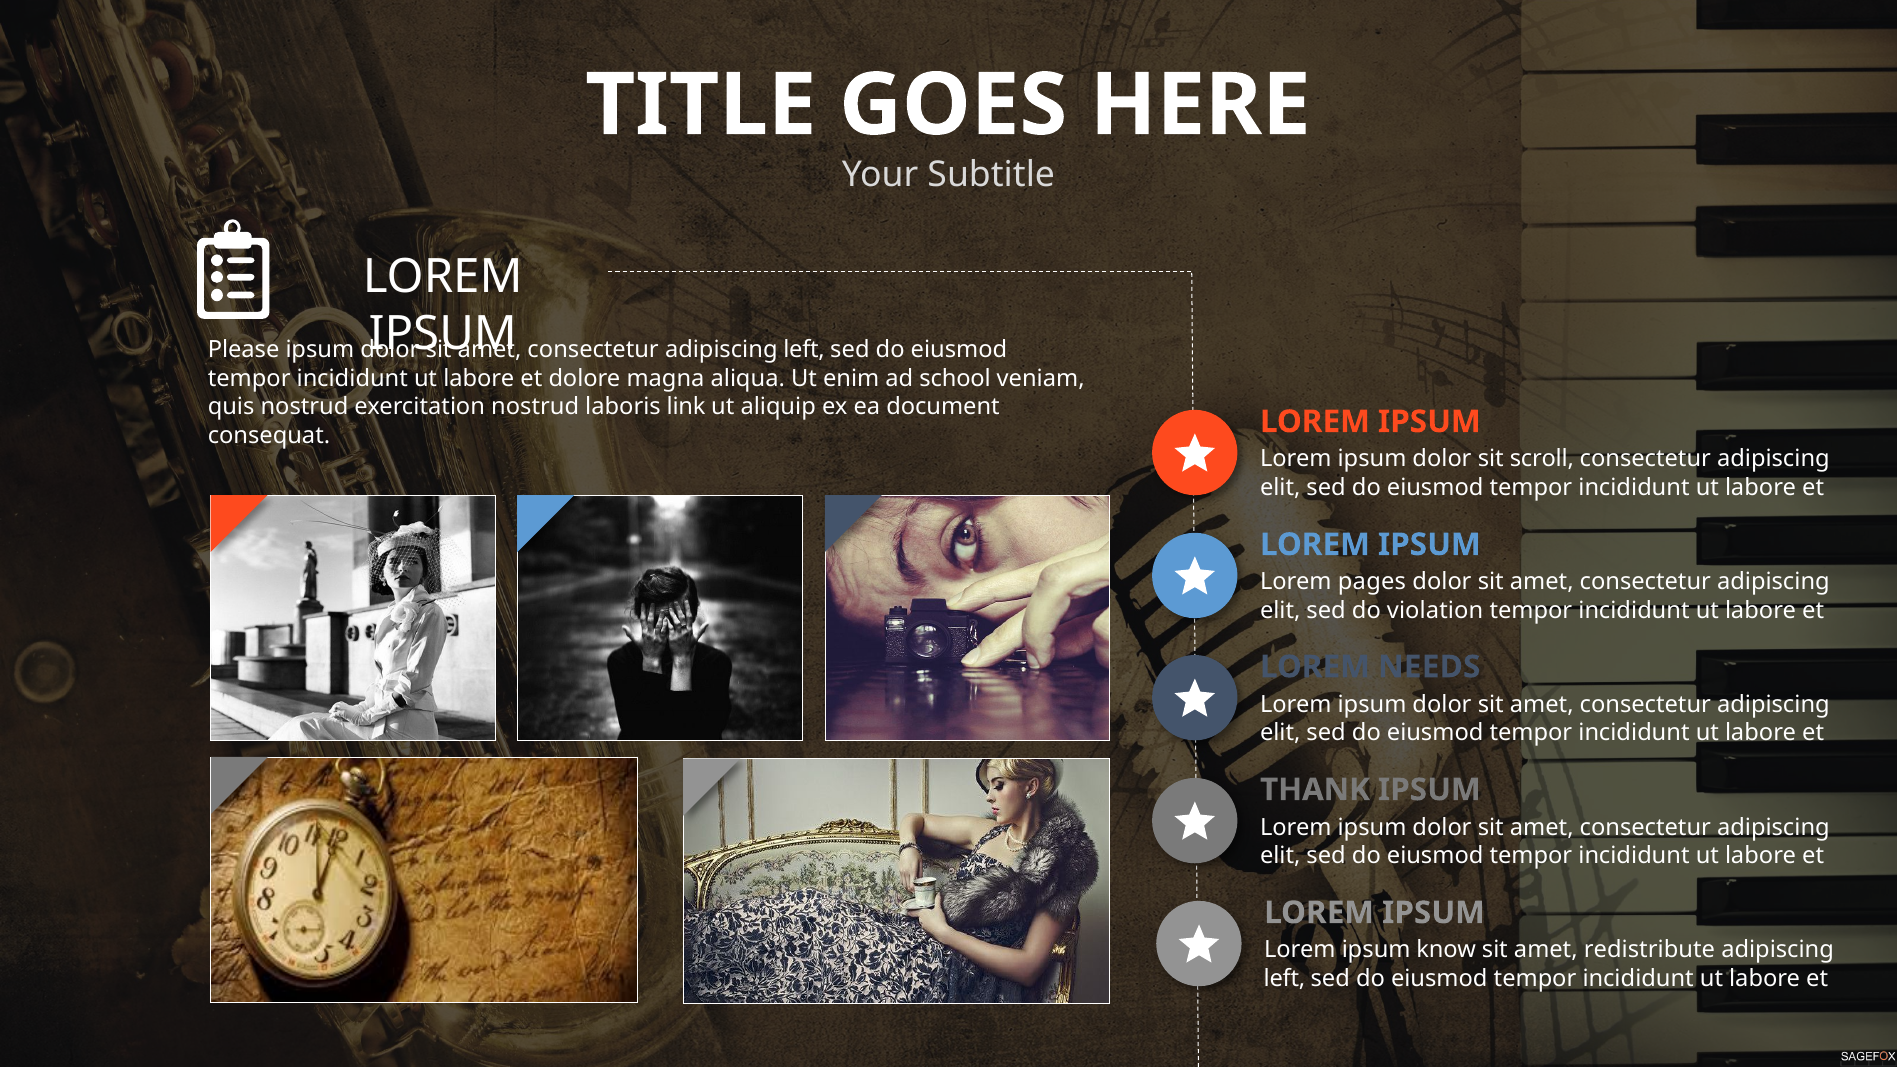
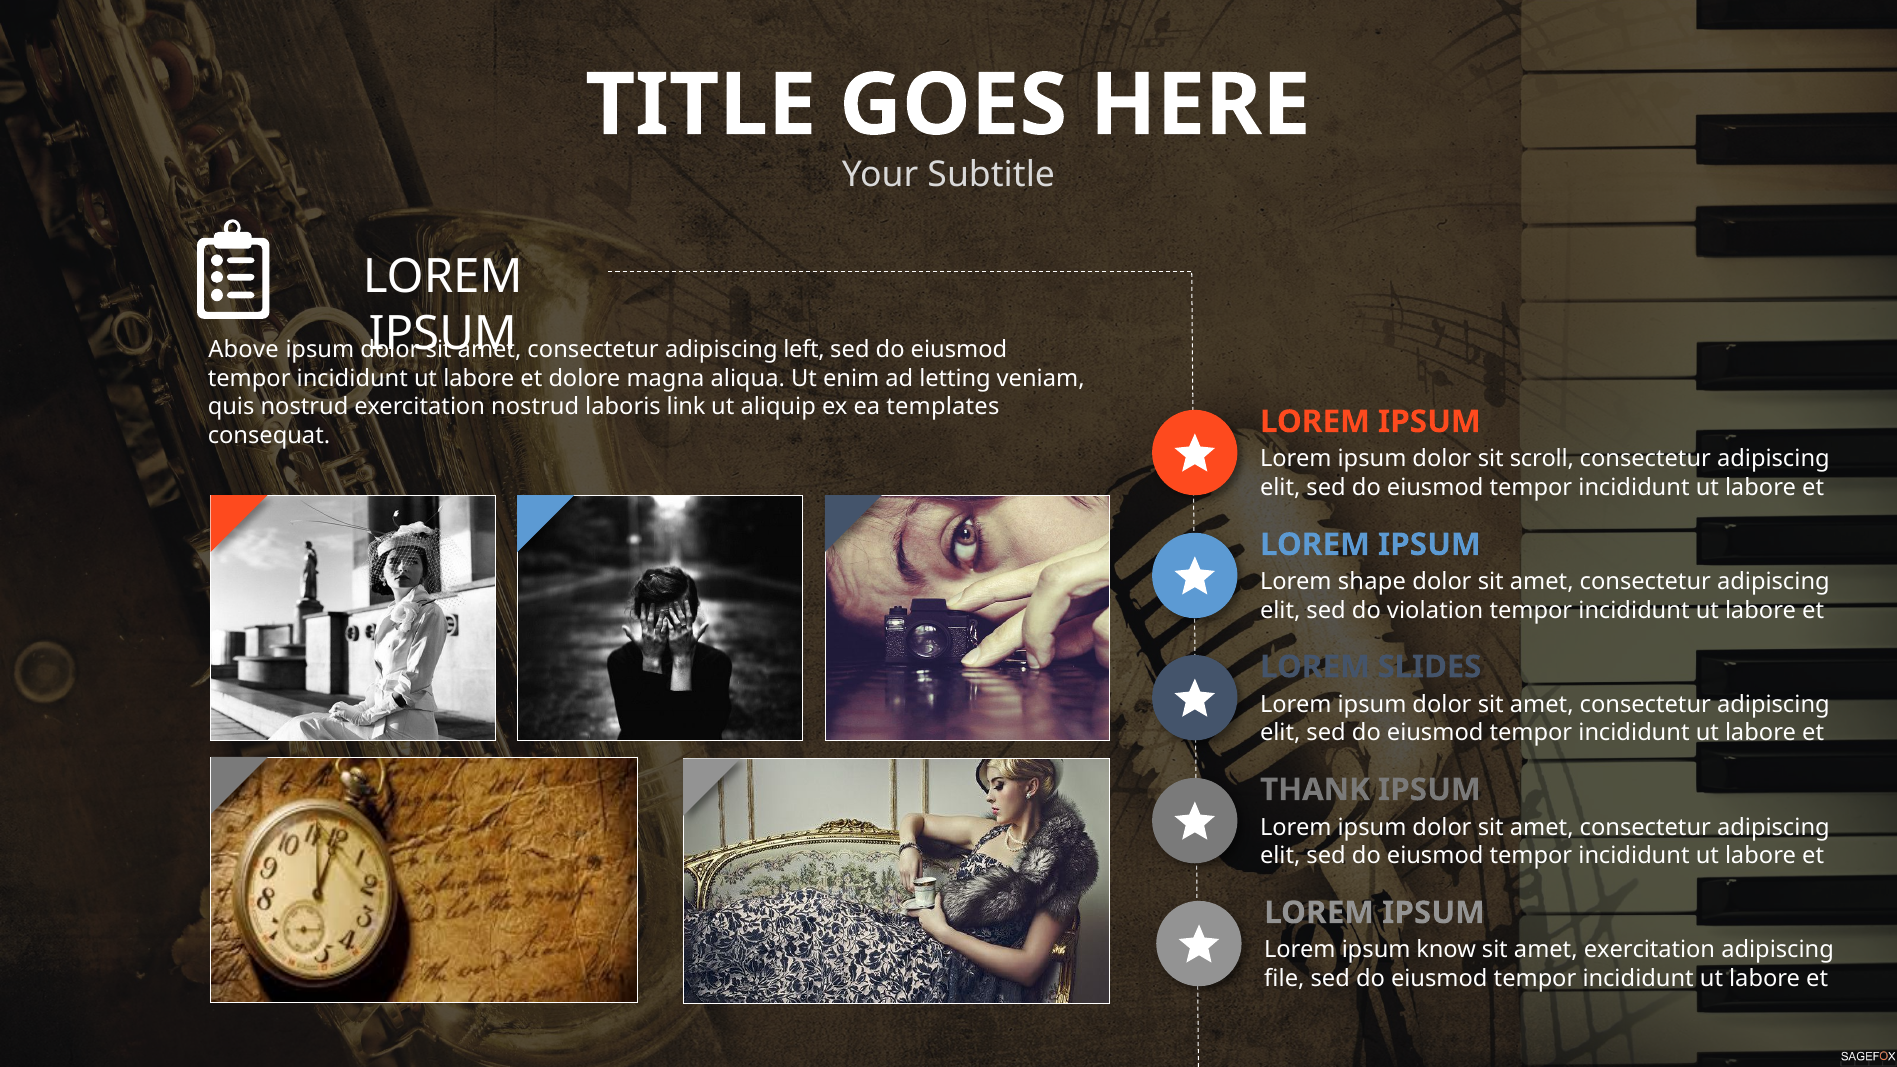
Please: Please -> Above (243, 350)
school: school -> letting (955, 378)
document: document -> templates (943, 407)
pages: pages -> shape (1372, 582)
NEEDS: NEEDS -> SLIDES (1429, 667)
amet redistribute: redistribute -> exercitation (1649, 950)
left: left -> file (1284, 979)
